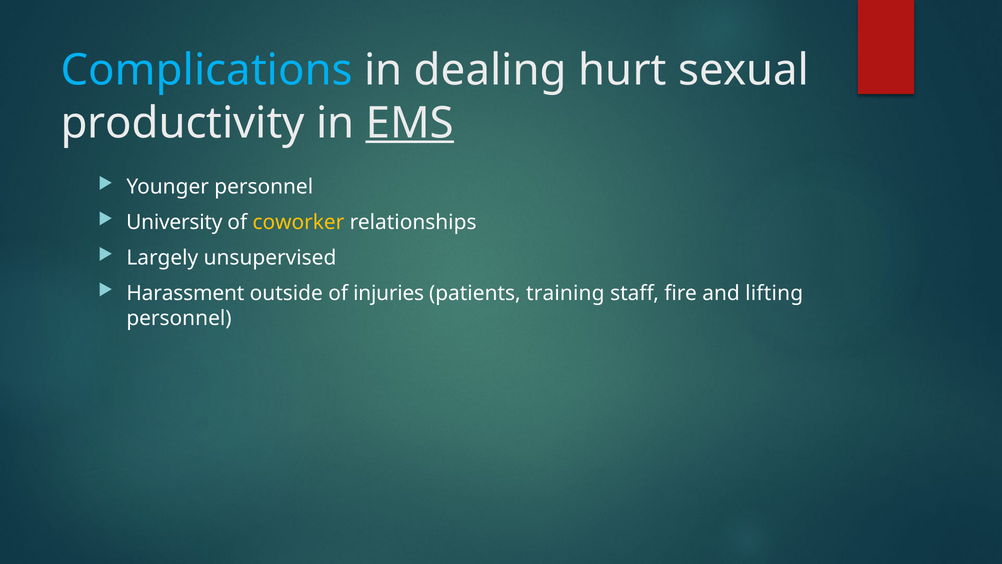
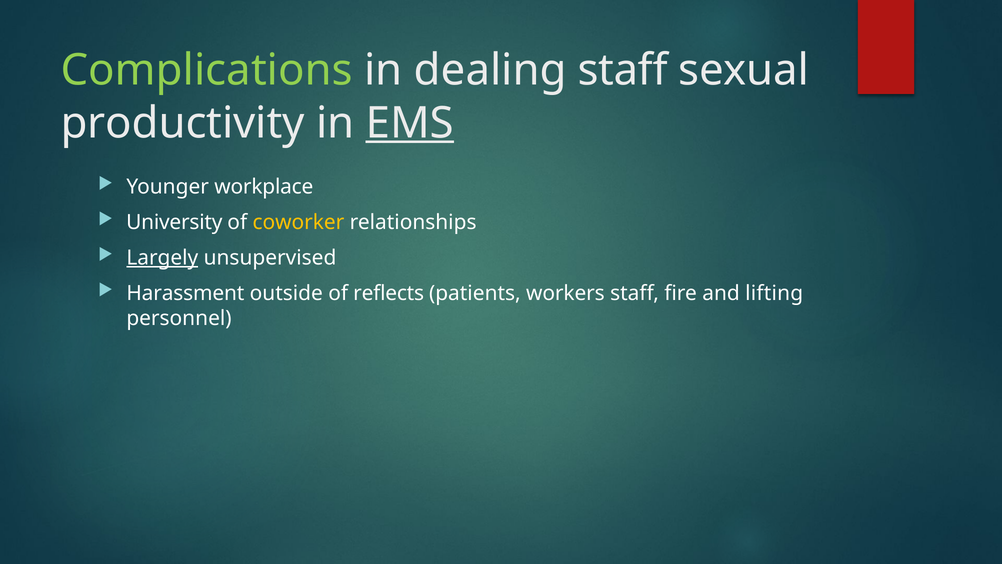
Complications colour: light blue -> light green (207, 70)
dealing hurt: hurt -> staff (623, 70)
Younger personnel: personnel -> workplace (264, 186)
Largely underline: none -> present (162, 257)
injuries: injuries -> reflects (389, 293)
training: training -> workers (565, 293)
